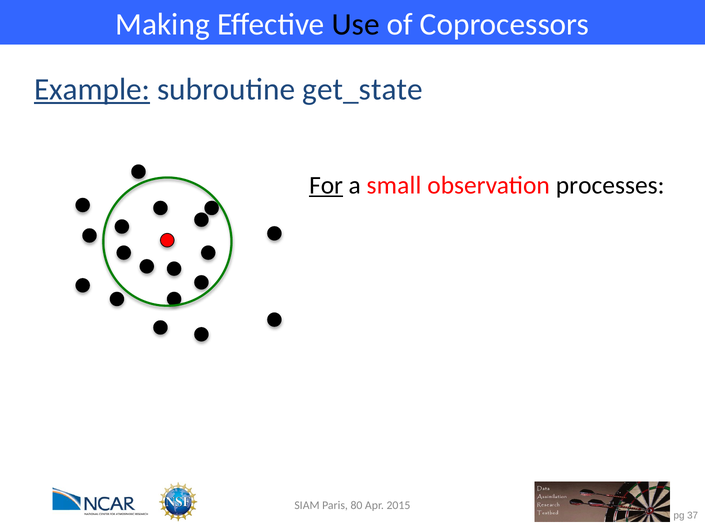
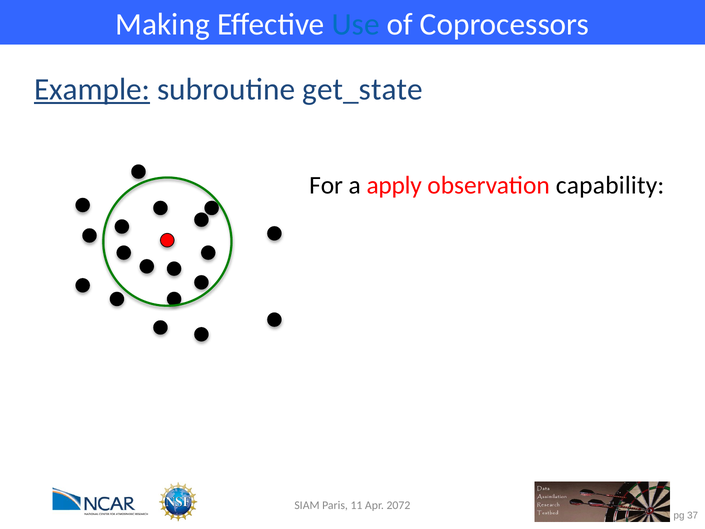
Use colour: black -> blue (356, 24)
For underline: present -> none (326, 185)
small: small -> apply (394, 185)
processes: processes -> capability (610, 185)
80: 80 -> 11 (357, 505)
2015: 2015 -> 2072 (398, 505)
